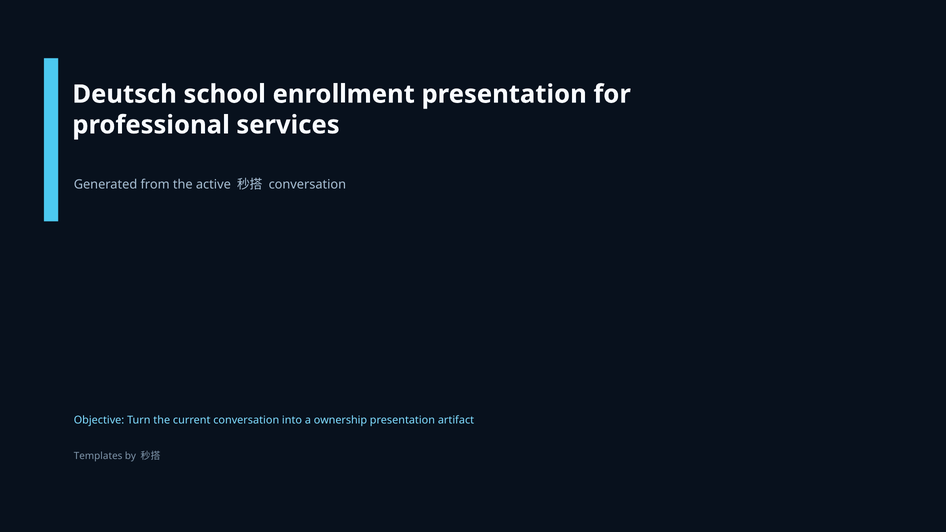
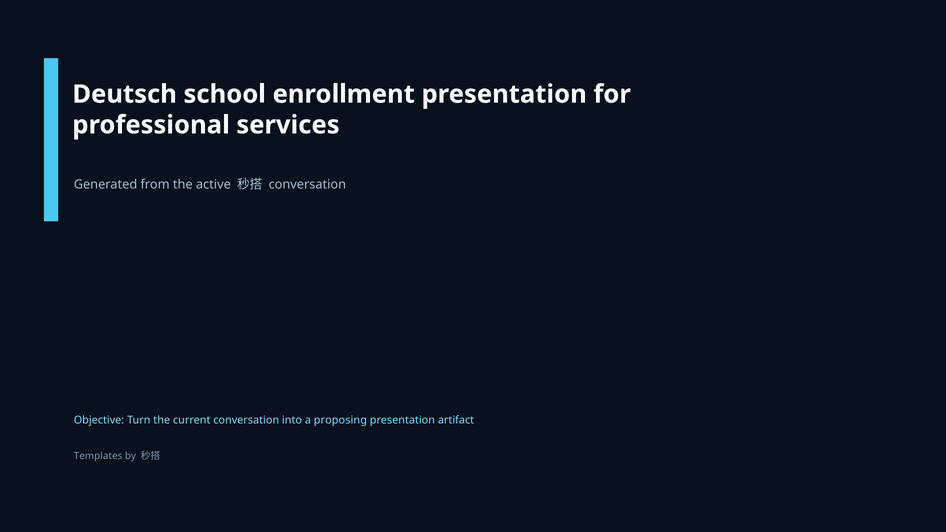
ownership: ownership -> proposing (340, 420)
